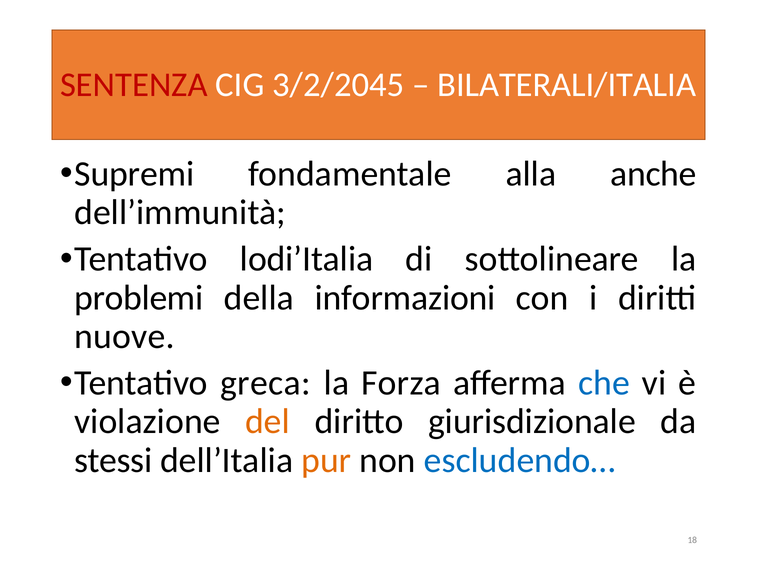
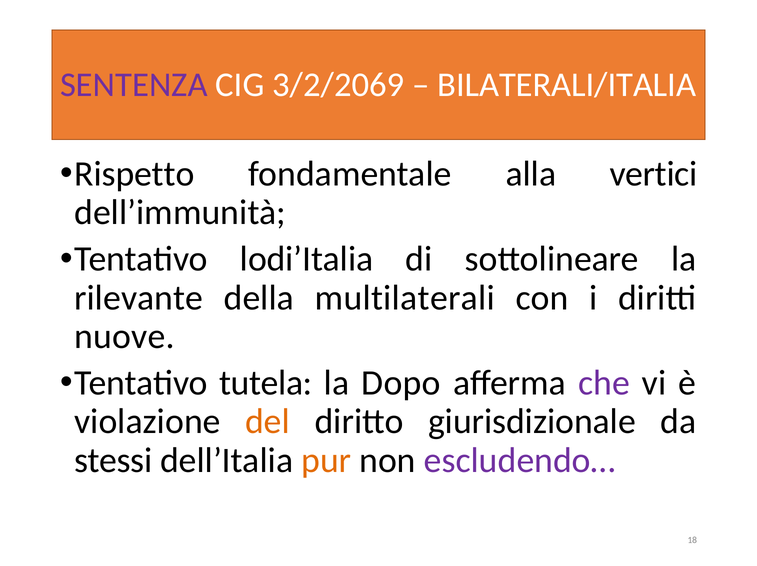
SENTENZA colour: red -> purple (134, 85)
3/2/2045: 3/2/2045 -> 3/2/2069 (338, 85)
Supremi: Supremi -> Rispetto (134, 174)
anche: anche -> vertici (654, 174)
problemi: problemi -> rilevante (139, 297)
informazioni: informazioni -> multilaterali (405, 297)
greca: greca -> tutela (266, 383)
Forza: Forza -> Dopo (401, 383)
che colour: blue -> purple (604, 383)
escludendo… colour: blue -> purple (520, 460)
